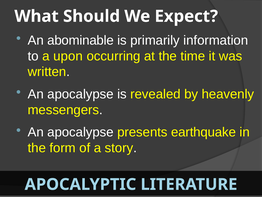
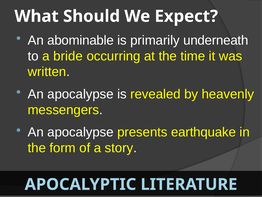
information: information -> underneath (216, 40)
upon: upon -> bride (68, 56)
